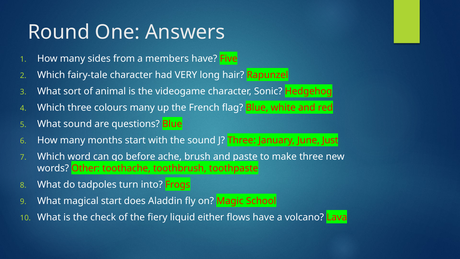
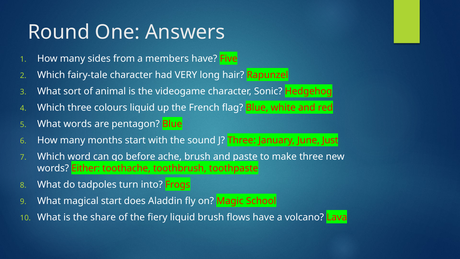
colours many: many -> liquid (142, 108)
What sound: sound -> words (78, 124)
questions: questions -> pentagon (136, 124)
Other: Other -> Either (86, 168)
check: check -> share (103, 217)
liquid either: either -> brush (211, 217)
